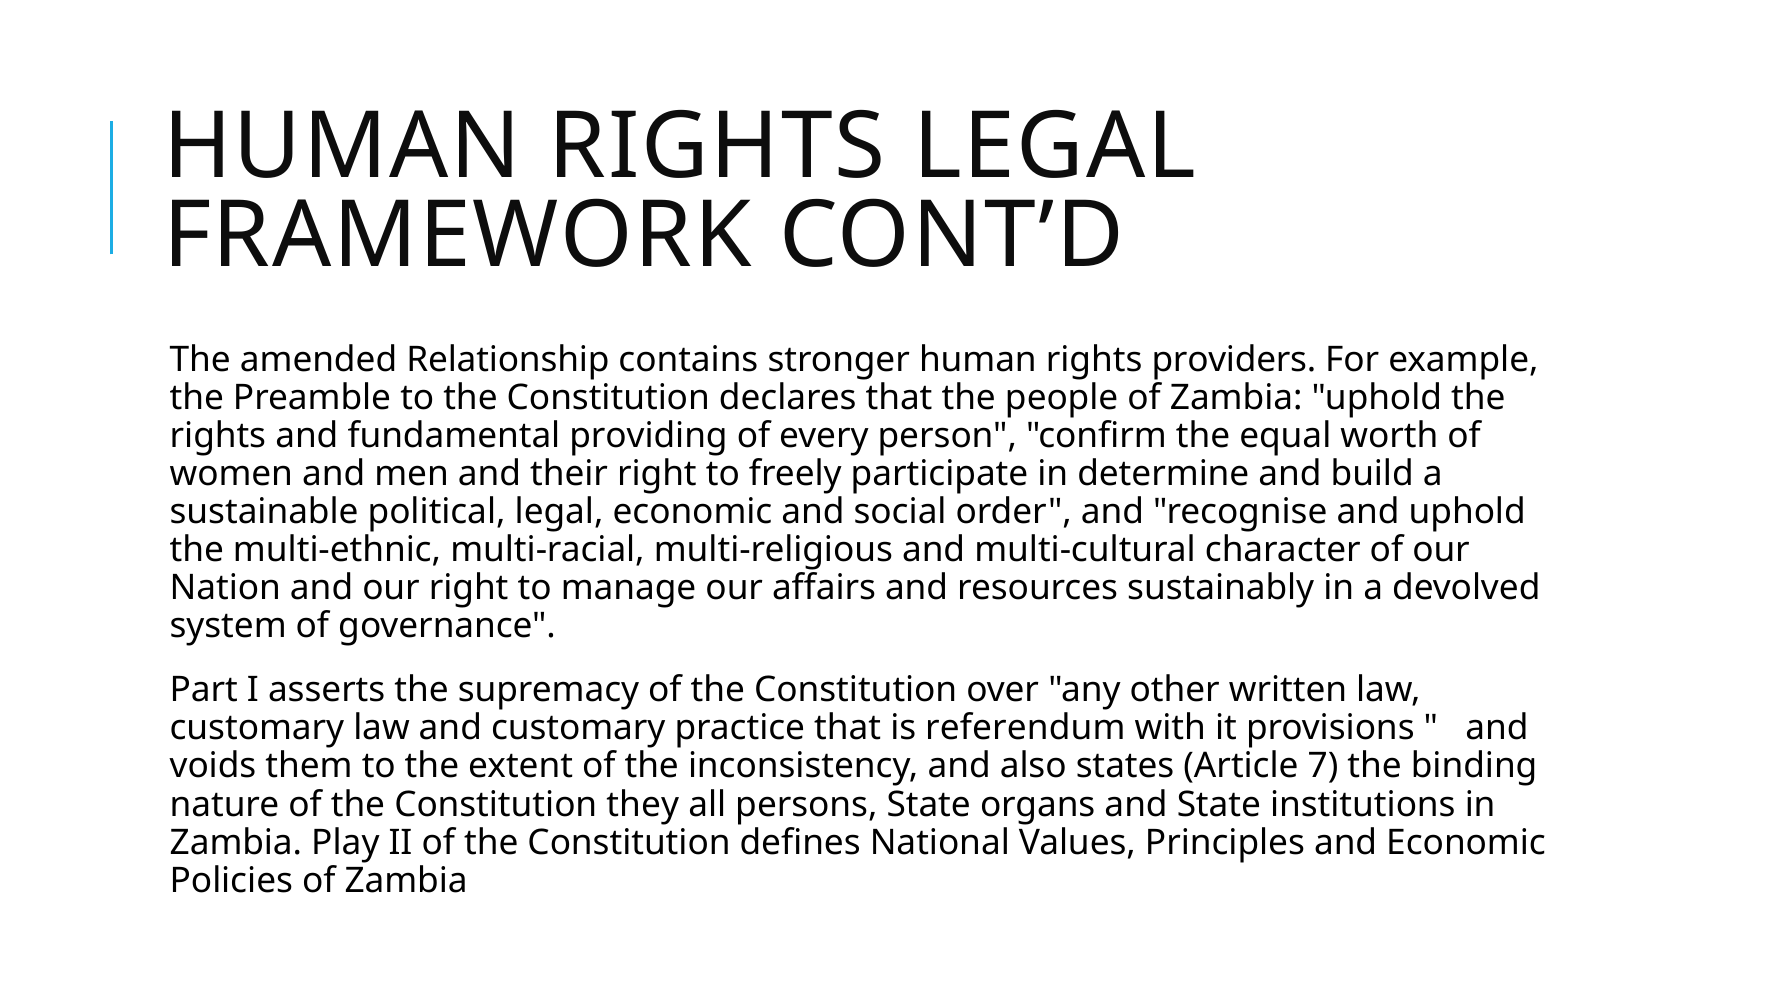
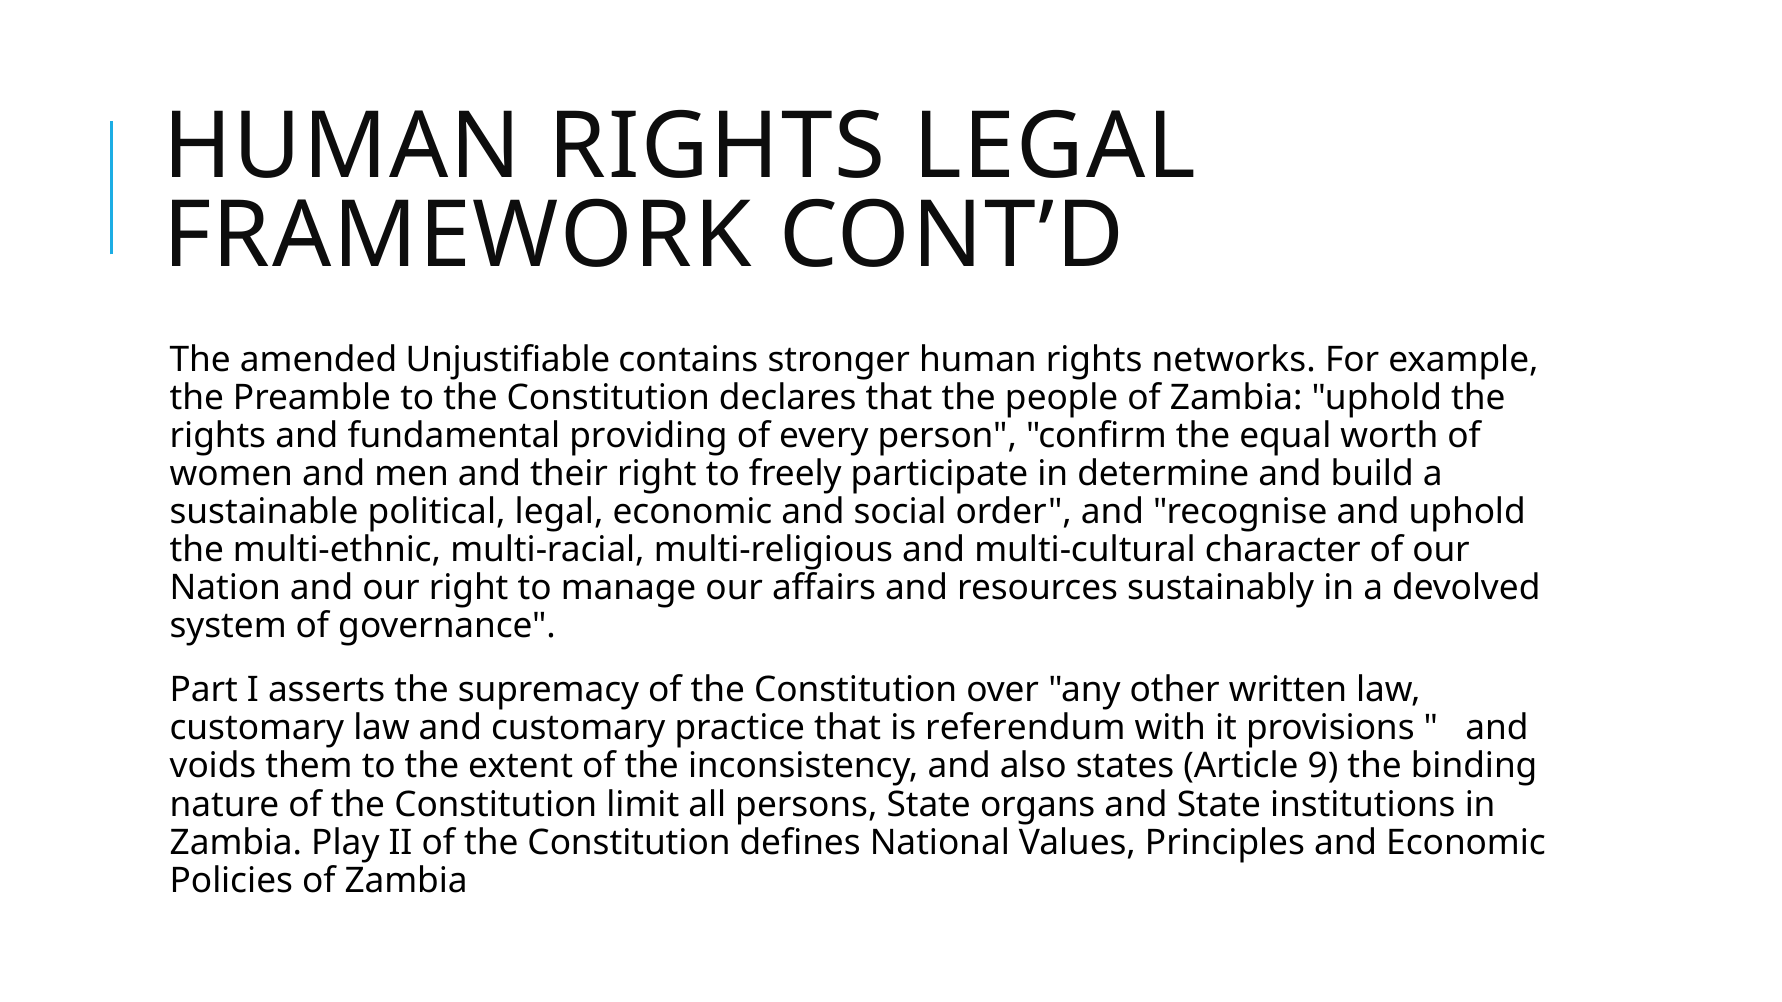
Relationship: Relationship -> Unjustifiable (508, 360)
providers: providers -> networks (1234, 360)
7: 7 -> 9 (1323, 767)
they: they -> limit (643, 805)
